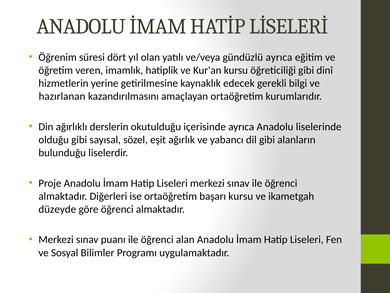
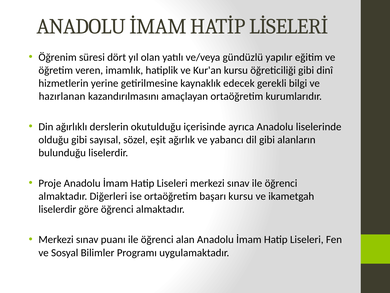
gündüzlü ayrıca: ayrıca -> yapılır (279, 57)
düzeyde: düzeyde -> liselerdir (57, 209)
